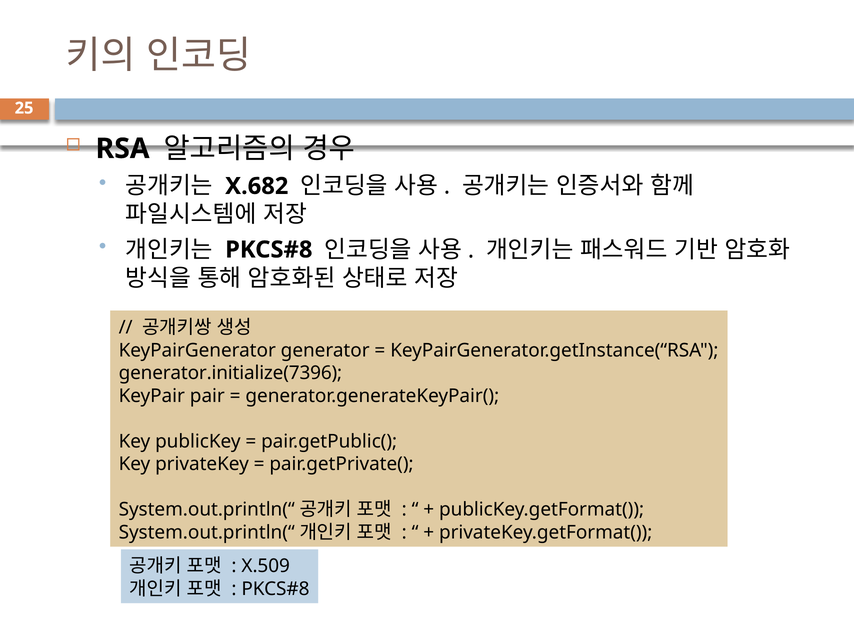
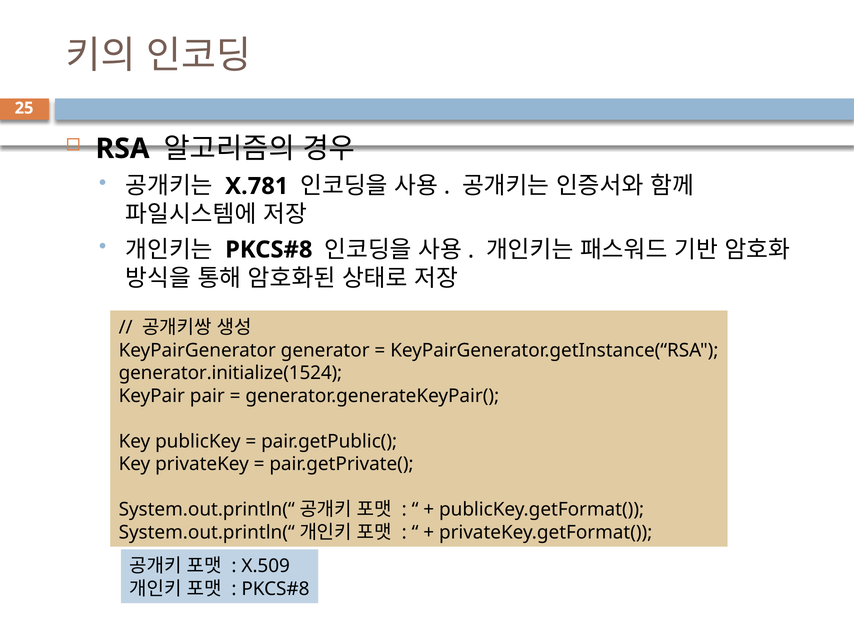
X.682: X.682 -> X.781 (257, 186)
generator.initialize(7396: generator.initialize(7396 -> generator.initialize(1524 (230, 373)
